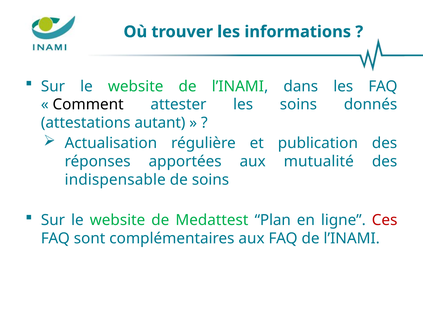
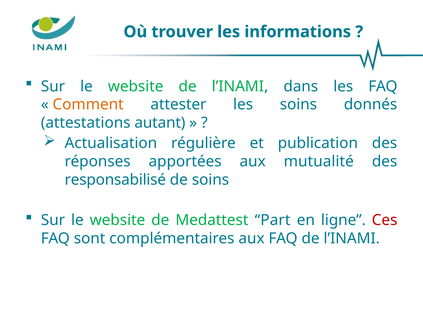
Comment colour: black -> orange (88, 105)
indispensable: indispensable -> responsabilisé (115, 180)
Plan: Plan -> Part (273, 220)
